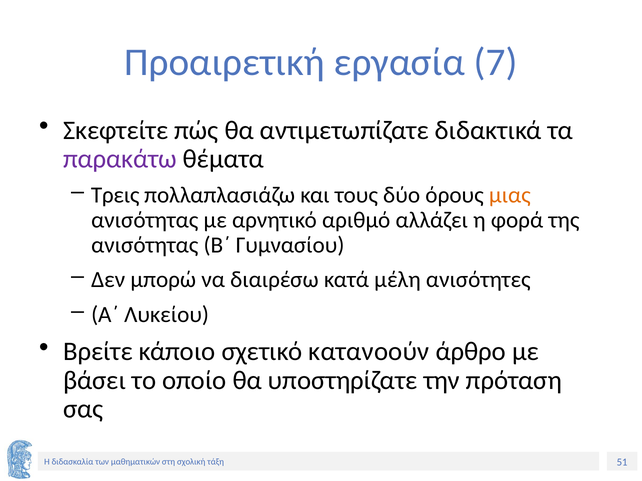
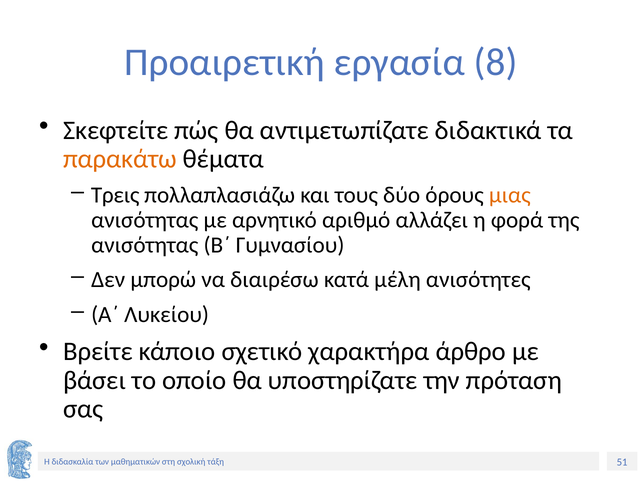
7: 7 -> 8 (496, 62)
παρακάτω colour: purple -> orange (120, 159)
κατανοούν: κατανοούν -> χαρακτήρα (369, 352)
